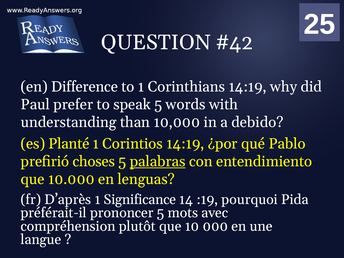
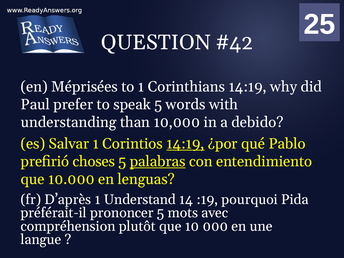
Difference: Difference -> Méprisées (85, 87)
Planté: Planté -> Salvar (69, 144)
14:19 underline: none -> present (185, 144)
Significance: Significance -> Understand (140, 200)
